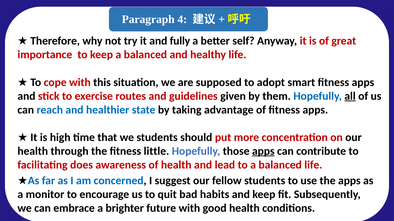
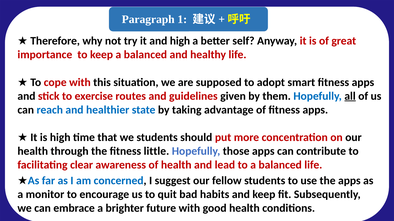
4: 4 -> 1 (182, 19)
and fully: fully -> high (180, 41)
apps underline: present -> none (263, 151)
does: does -> clear (82, 165)
